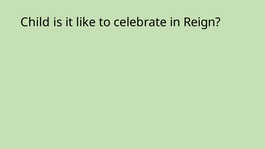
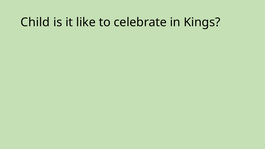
Reign: Reign -> Kings (202, 22)
